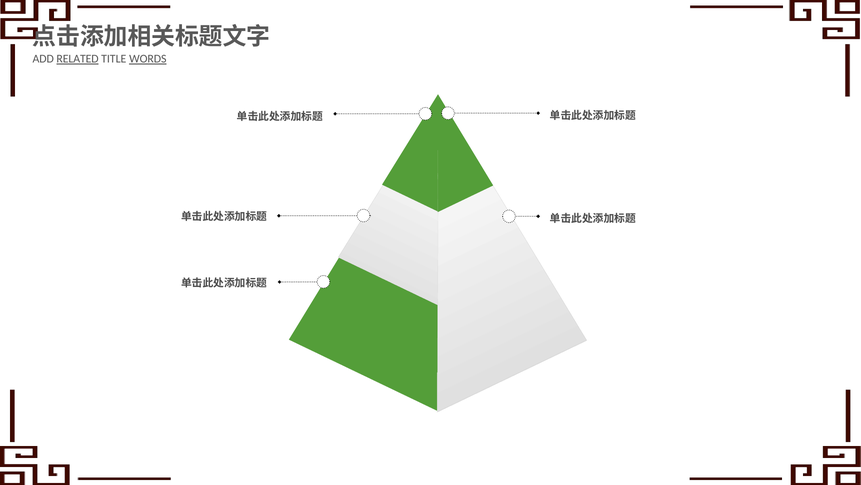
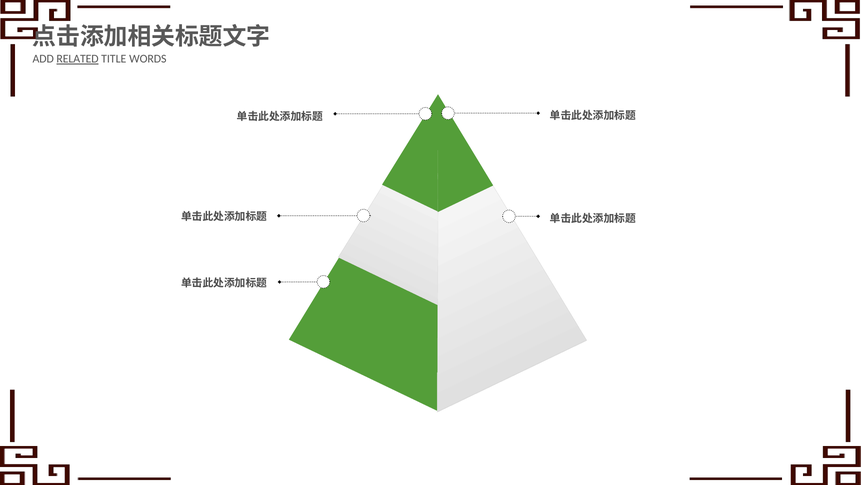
WORDS underline: present -> none (148, 59)
